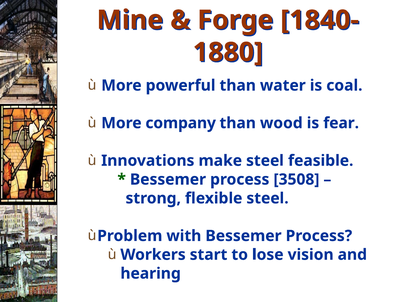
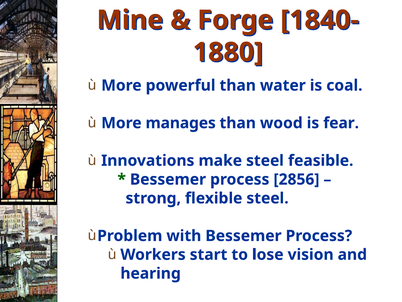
company: company -> manages (181, 123)
3508: 3508 -> 2856 (296, 179)
